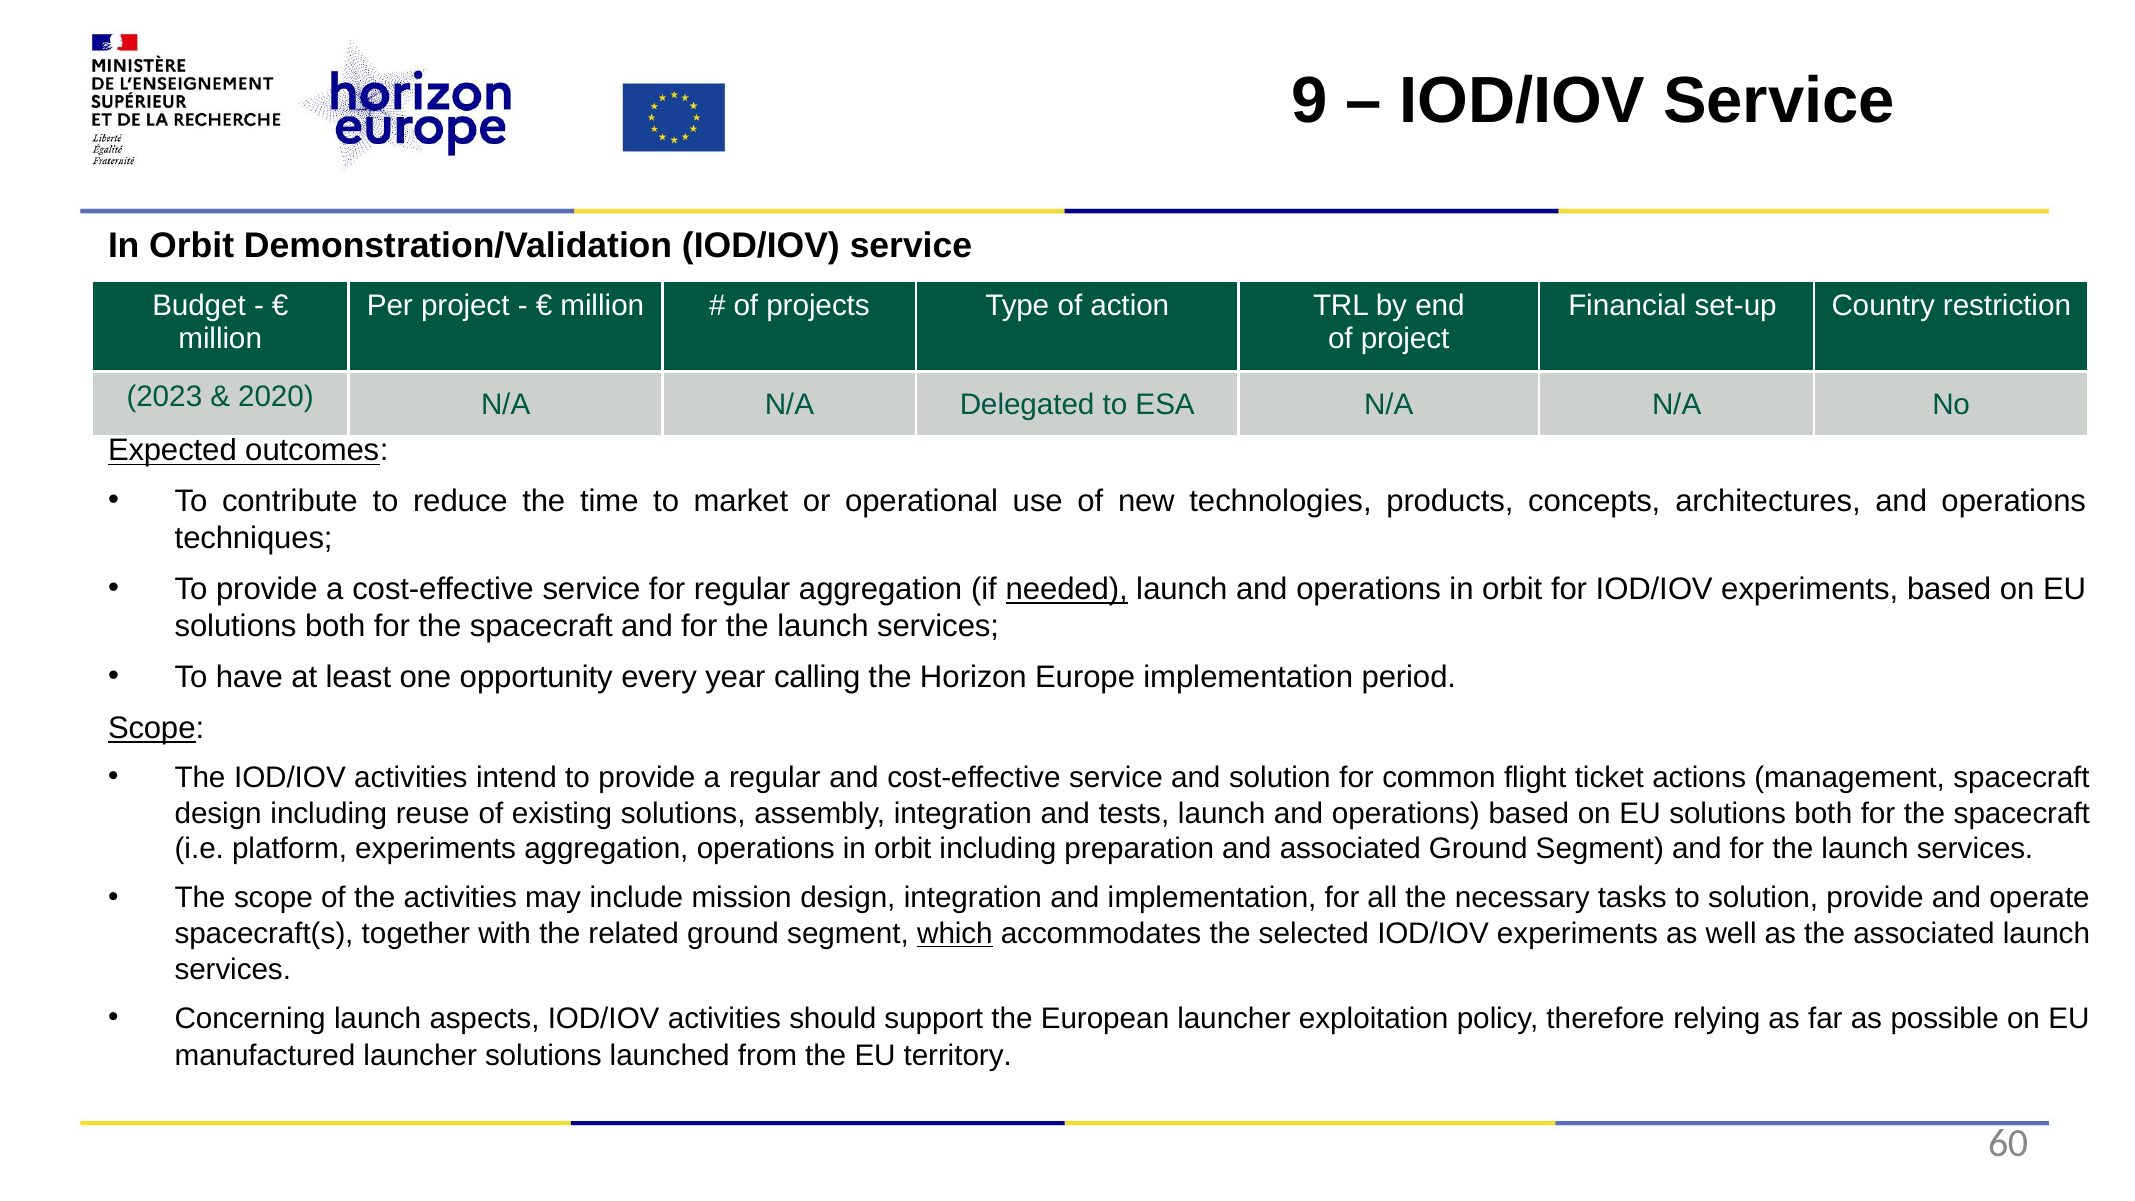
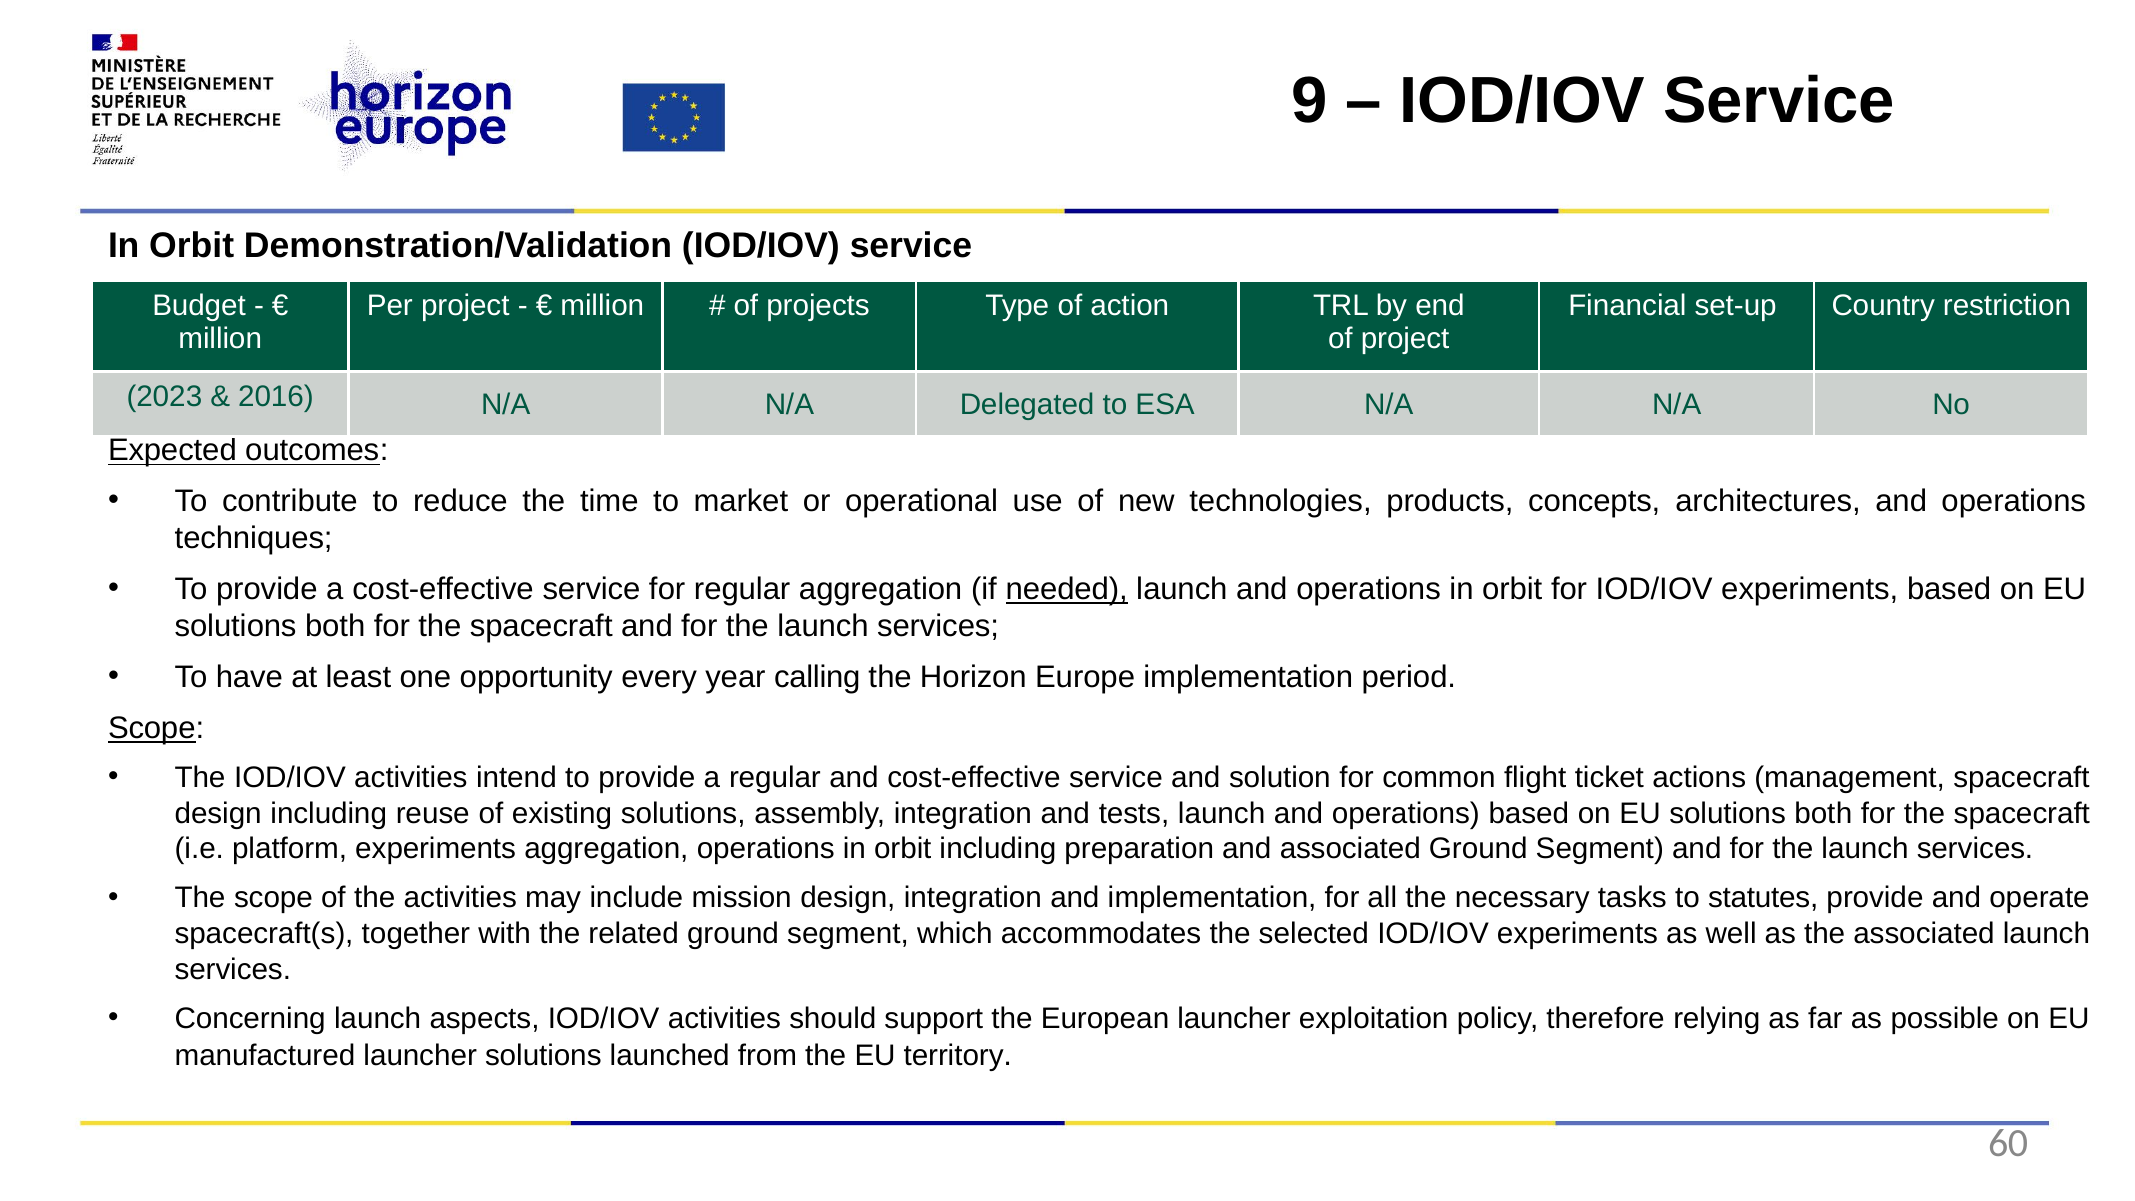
2020: 2020 -> 2016 (276, 397)
to solution: solution -> statutes (1763, 898)
which underline: present -> none (955, 934)
